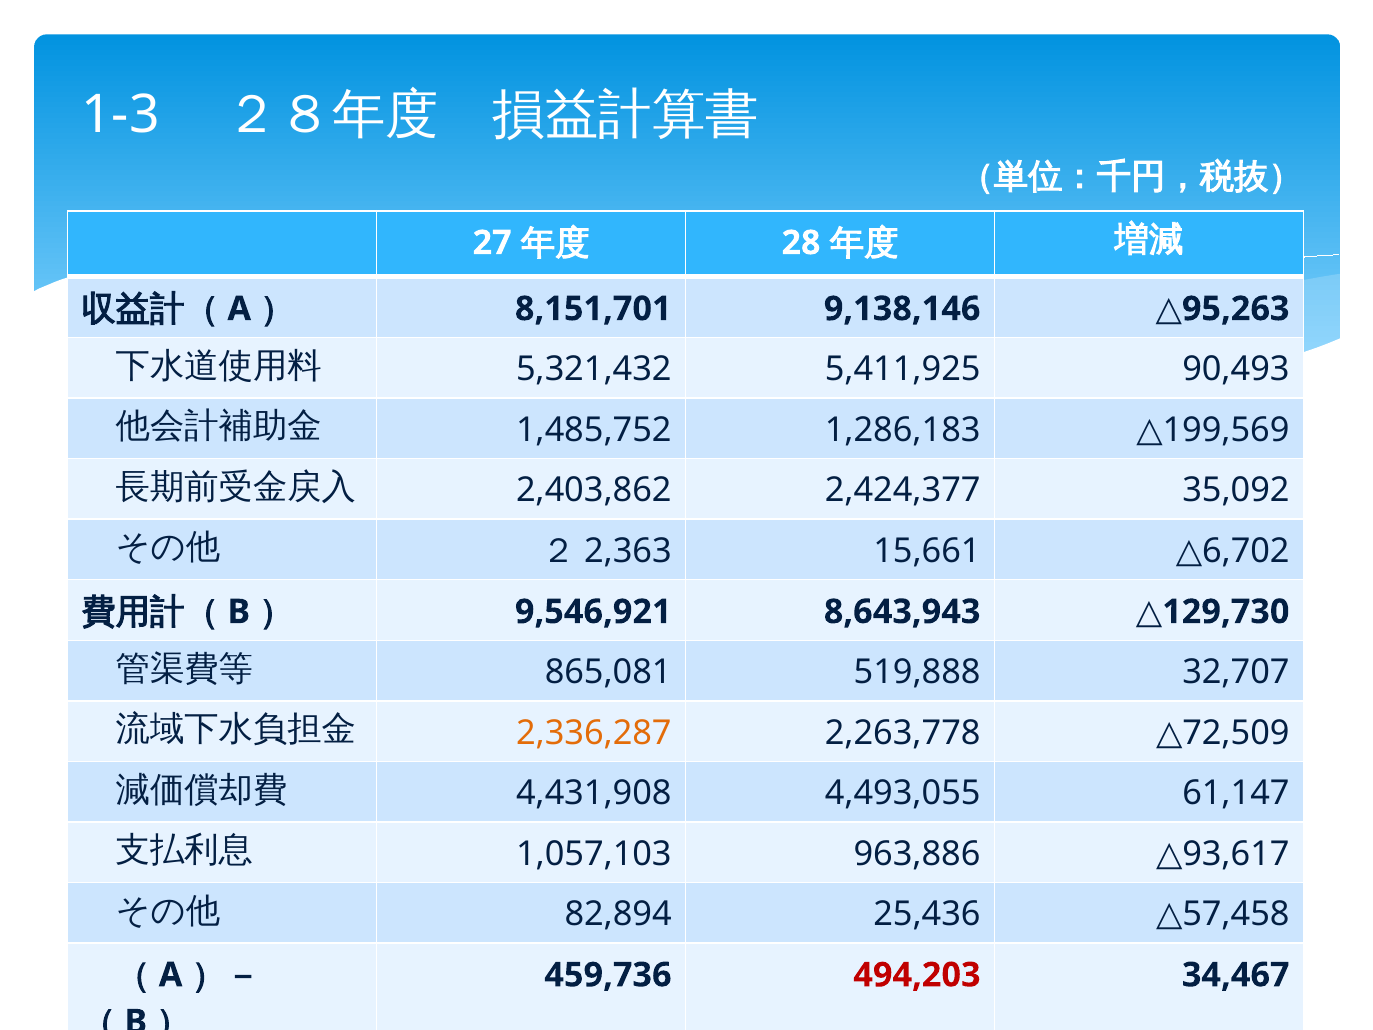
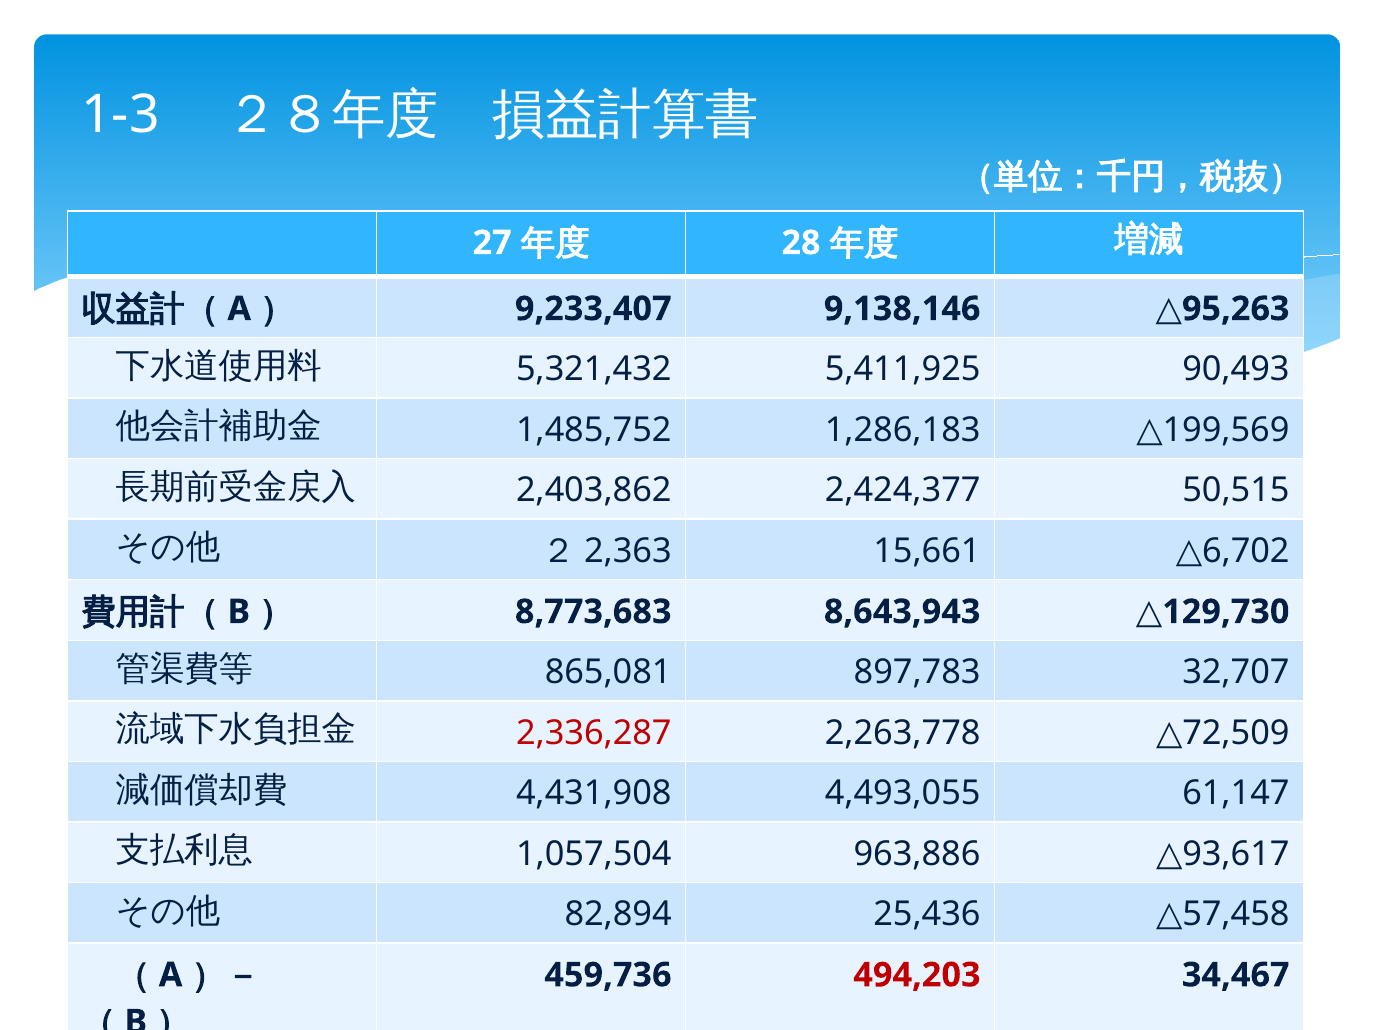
8,151,701: 8,151,701 -> 9,233,407 (593, 309)
35,092: 35,092 -> 50,515 (1236, 490)
9,546,921: 9,546,921 -> 8,773,683 (593, 612)
519,888: 519,888 -> 897,783 (917, 672)
2,336,287 colour: orange -> red (594, 733)
1,057,103: 1,057,103 -> 1,057,504 (594, 854)
